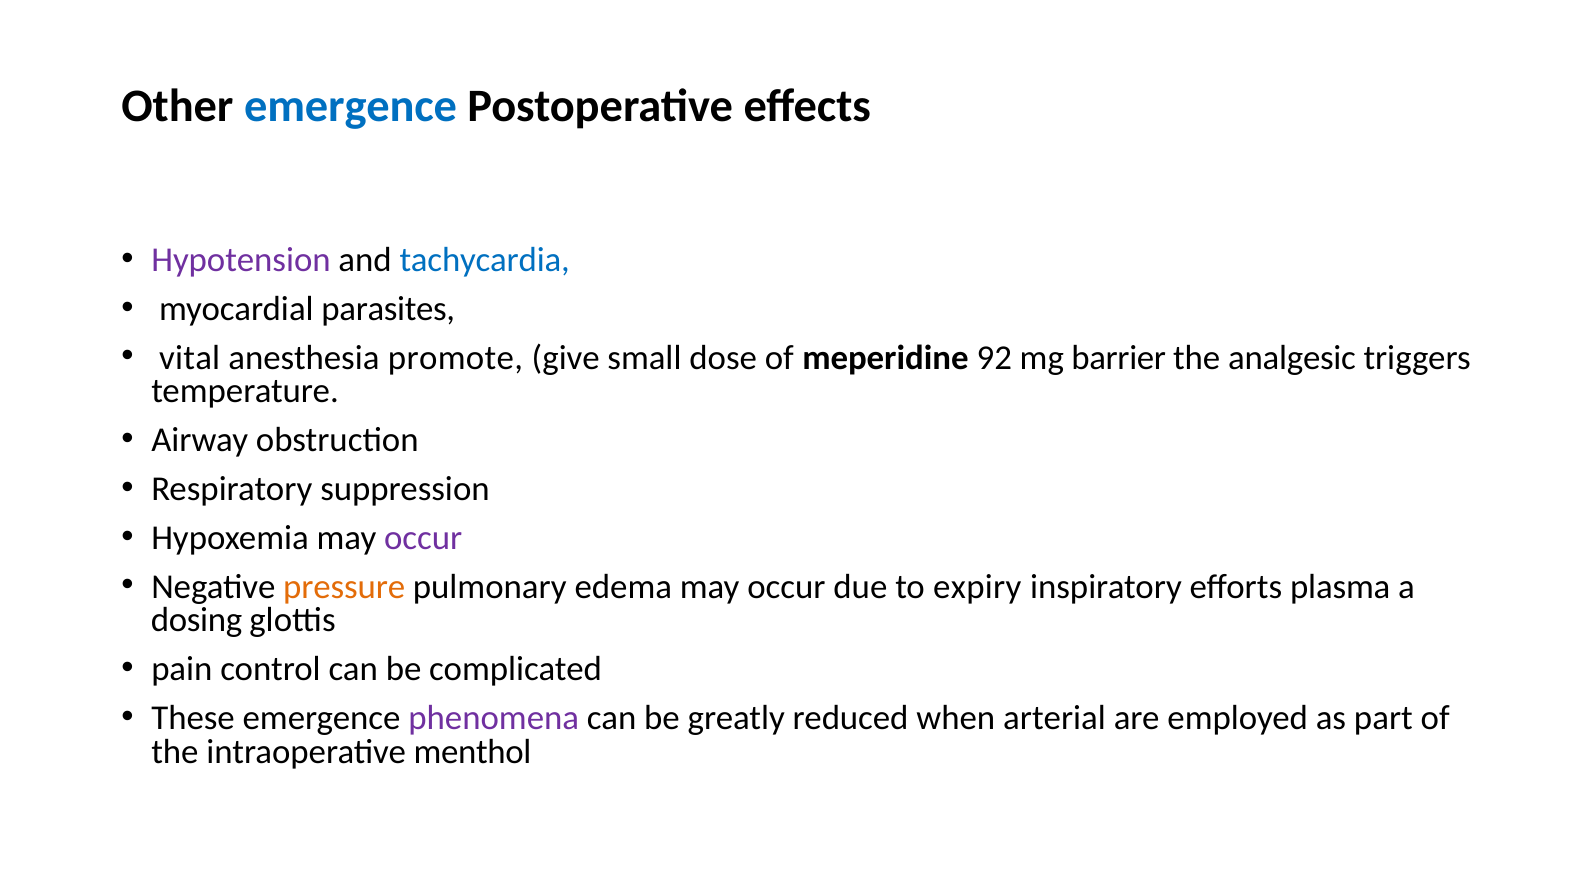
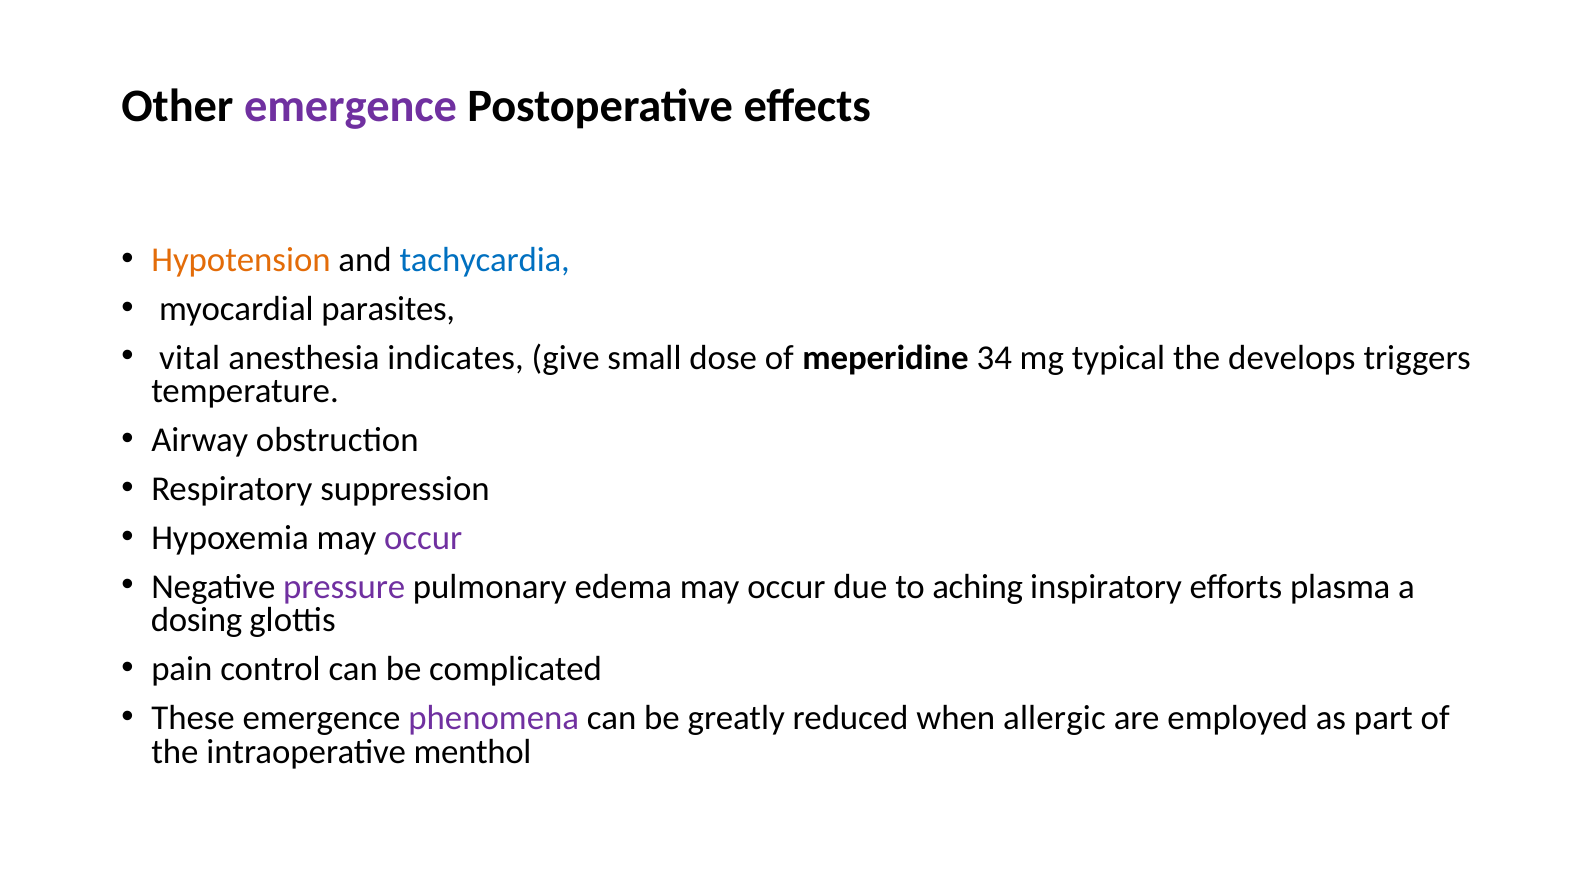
emergence colour: blue -> purple (351, 106)
Hypotension colour: purple -> orange (241, 260)
promote: promote -> indicates (456, 358)
92: 92 -> 34 (994, 358)
barrier: barrier -> typical (1118, 358)
analgesic: analgesic -> develops (1292, 358)
pressure colour: orange -> purple (344, 587)
expiry: expiry -> aching (978, 587)
arterial: arterial -> allergic (1054, 718)
